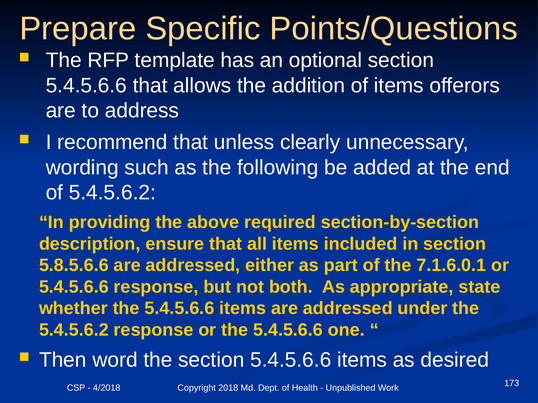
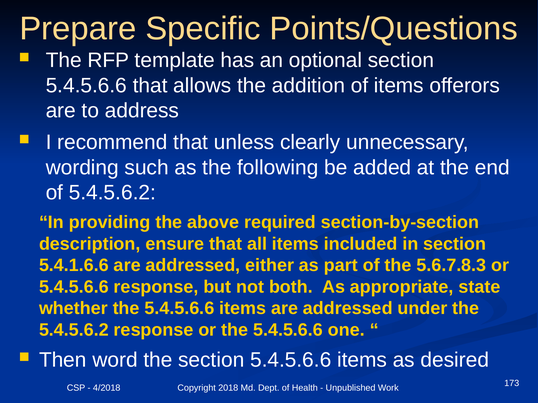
5.8.5.6.6: 5.8.5.6.6 -> 5.4.1.6.6 (74, 266)
7.1.6.0.1: 7.1.6.0.1 -> 5.6.7.8.3 (451, 266)
